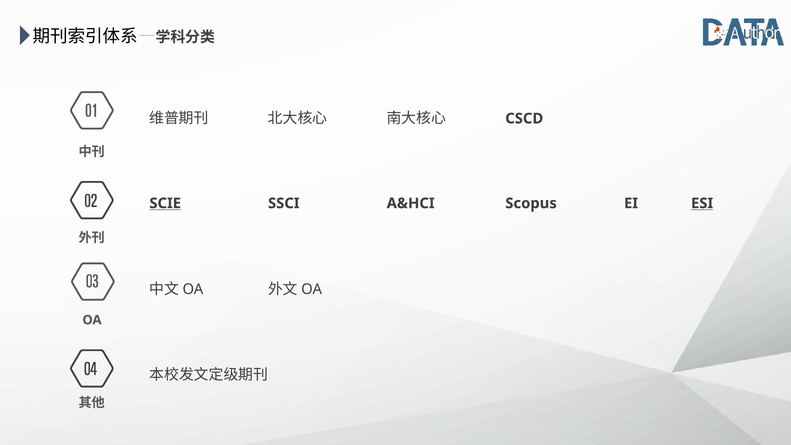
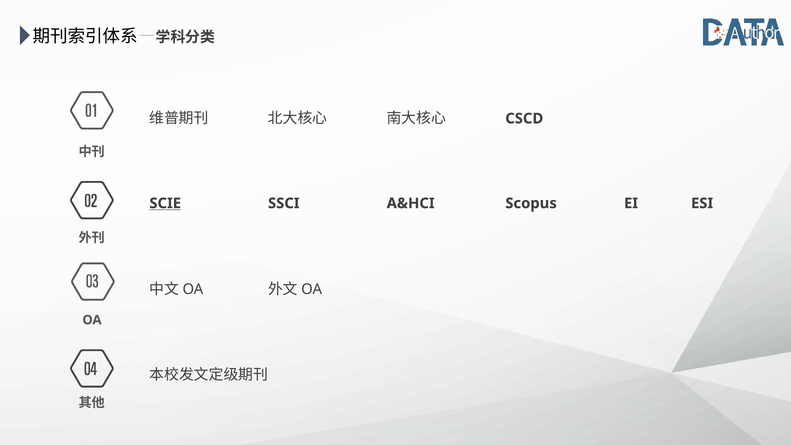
ESI underline: present -> none (702, 203)
